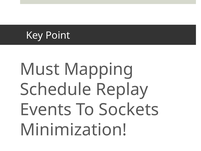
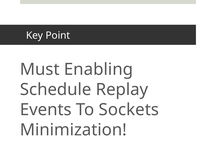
Mapping: Mapping -> Enabling (99, 69)
